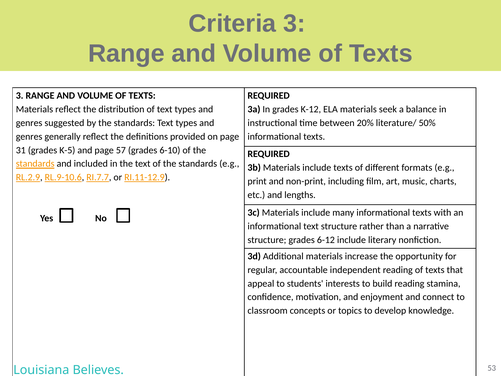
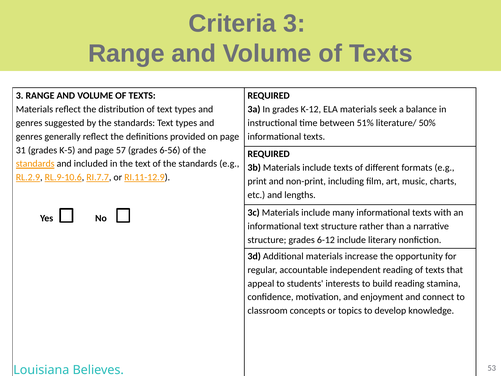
20%: 20% -> 51% (365, 123)
6-10: 6-10 -> 6-56 (170, 150)
